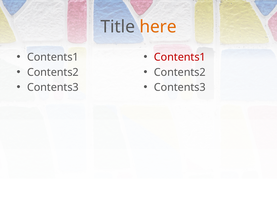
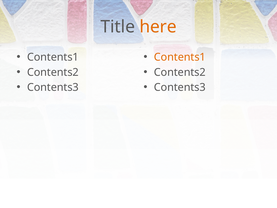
Contents1 colour: red -> orange (180, 57)
